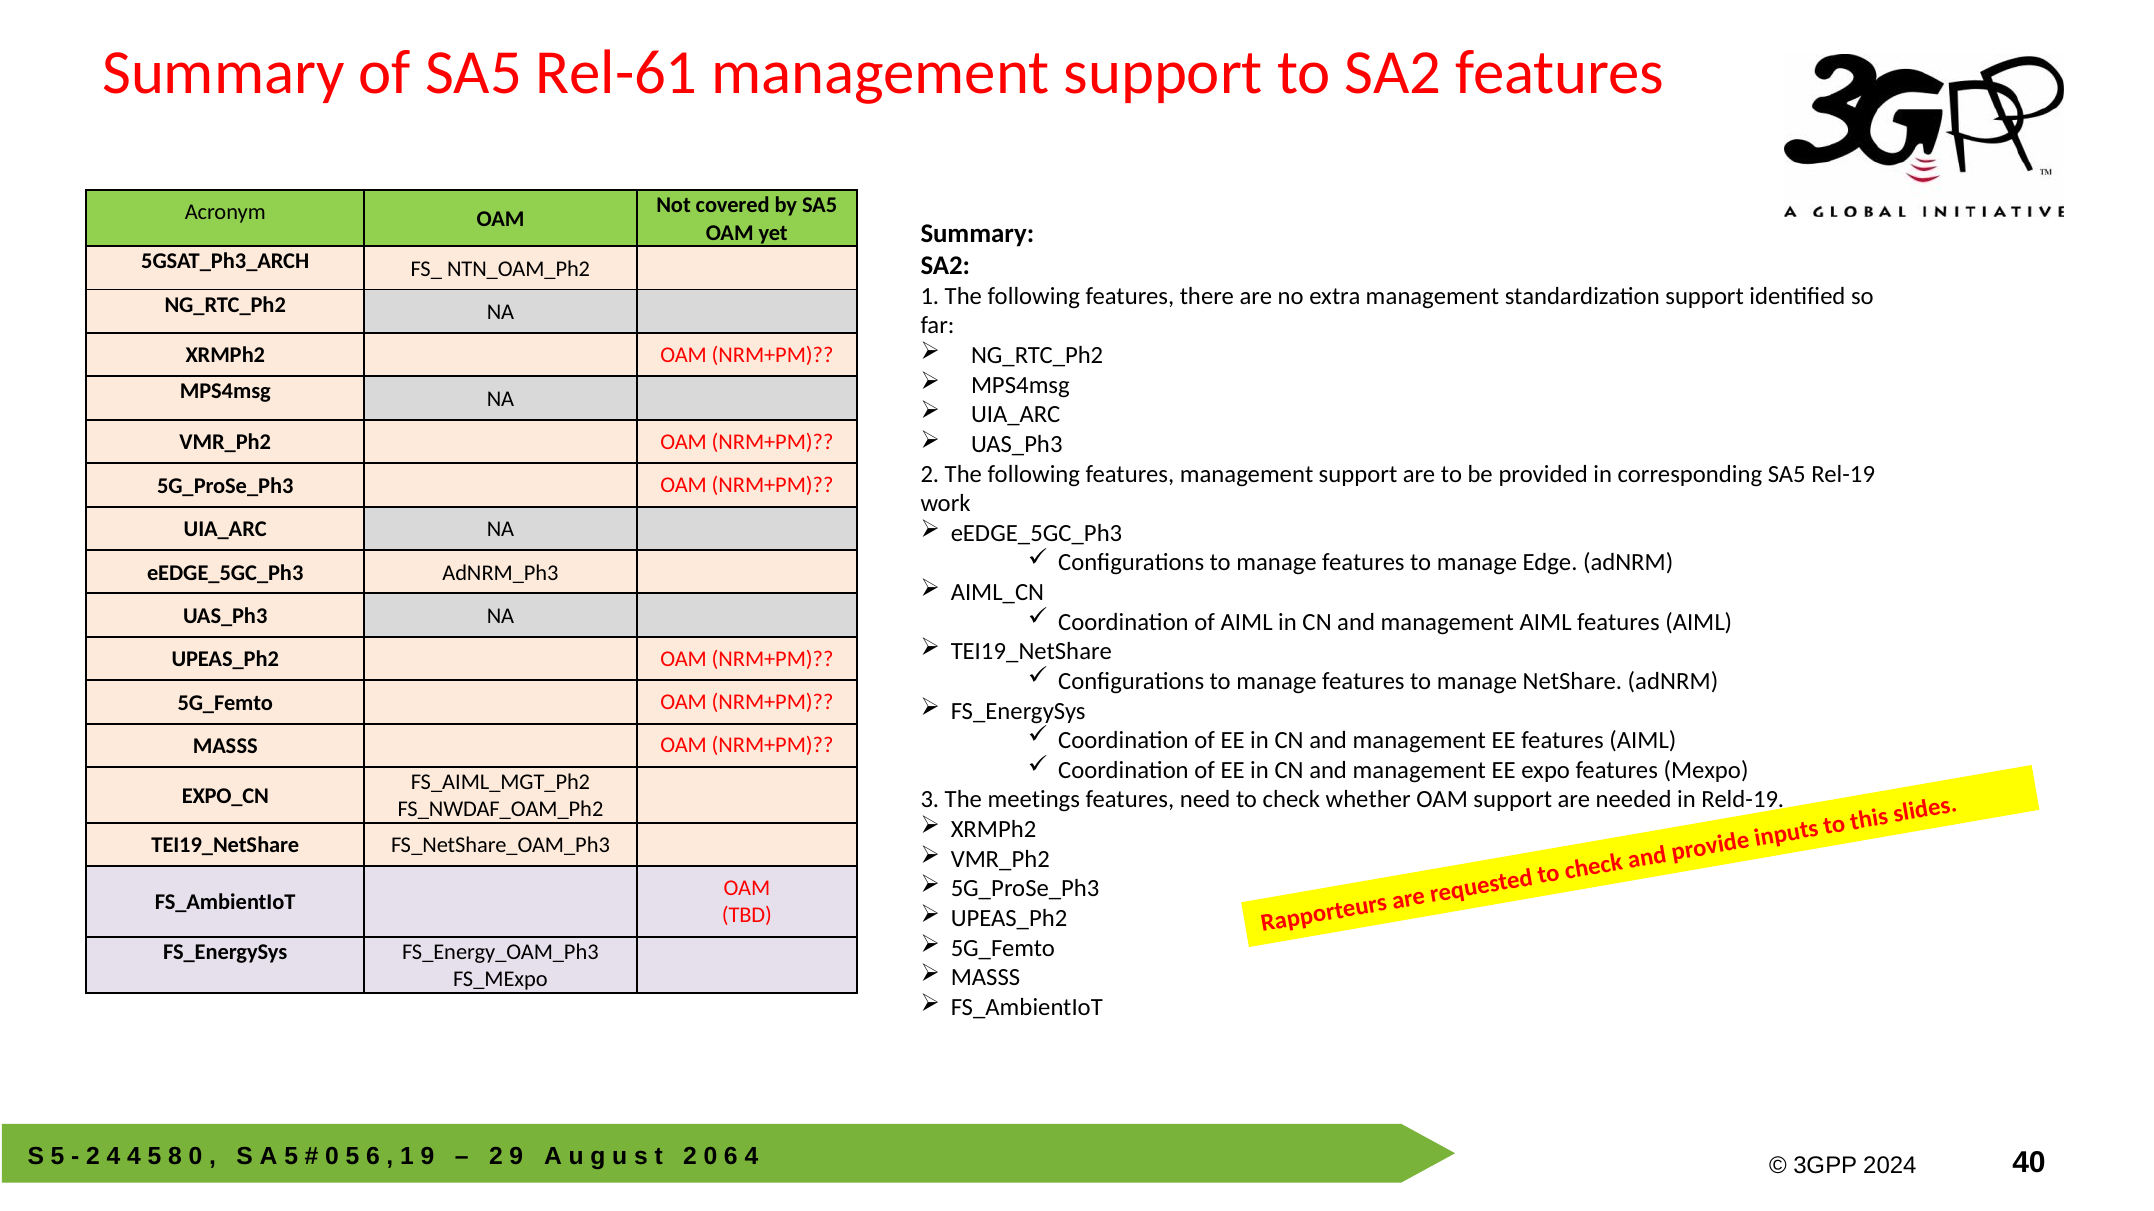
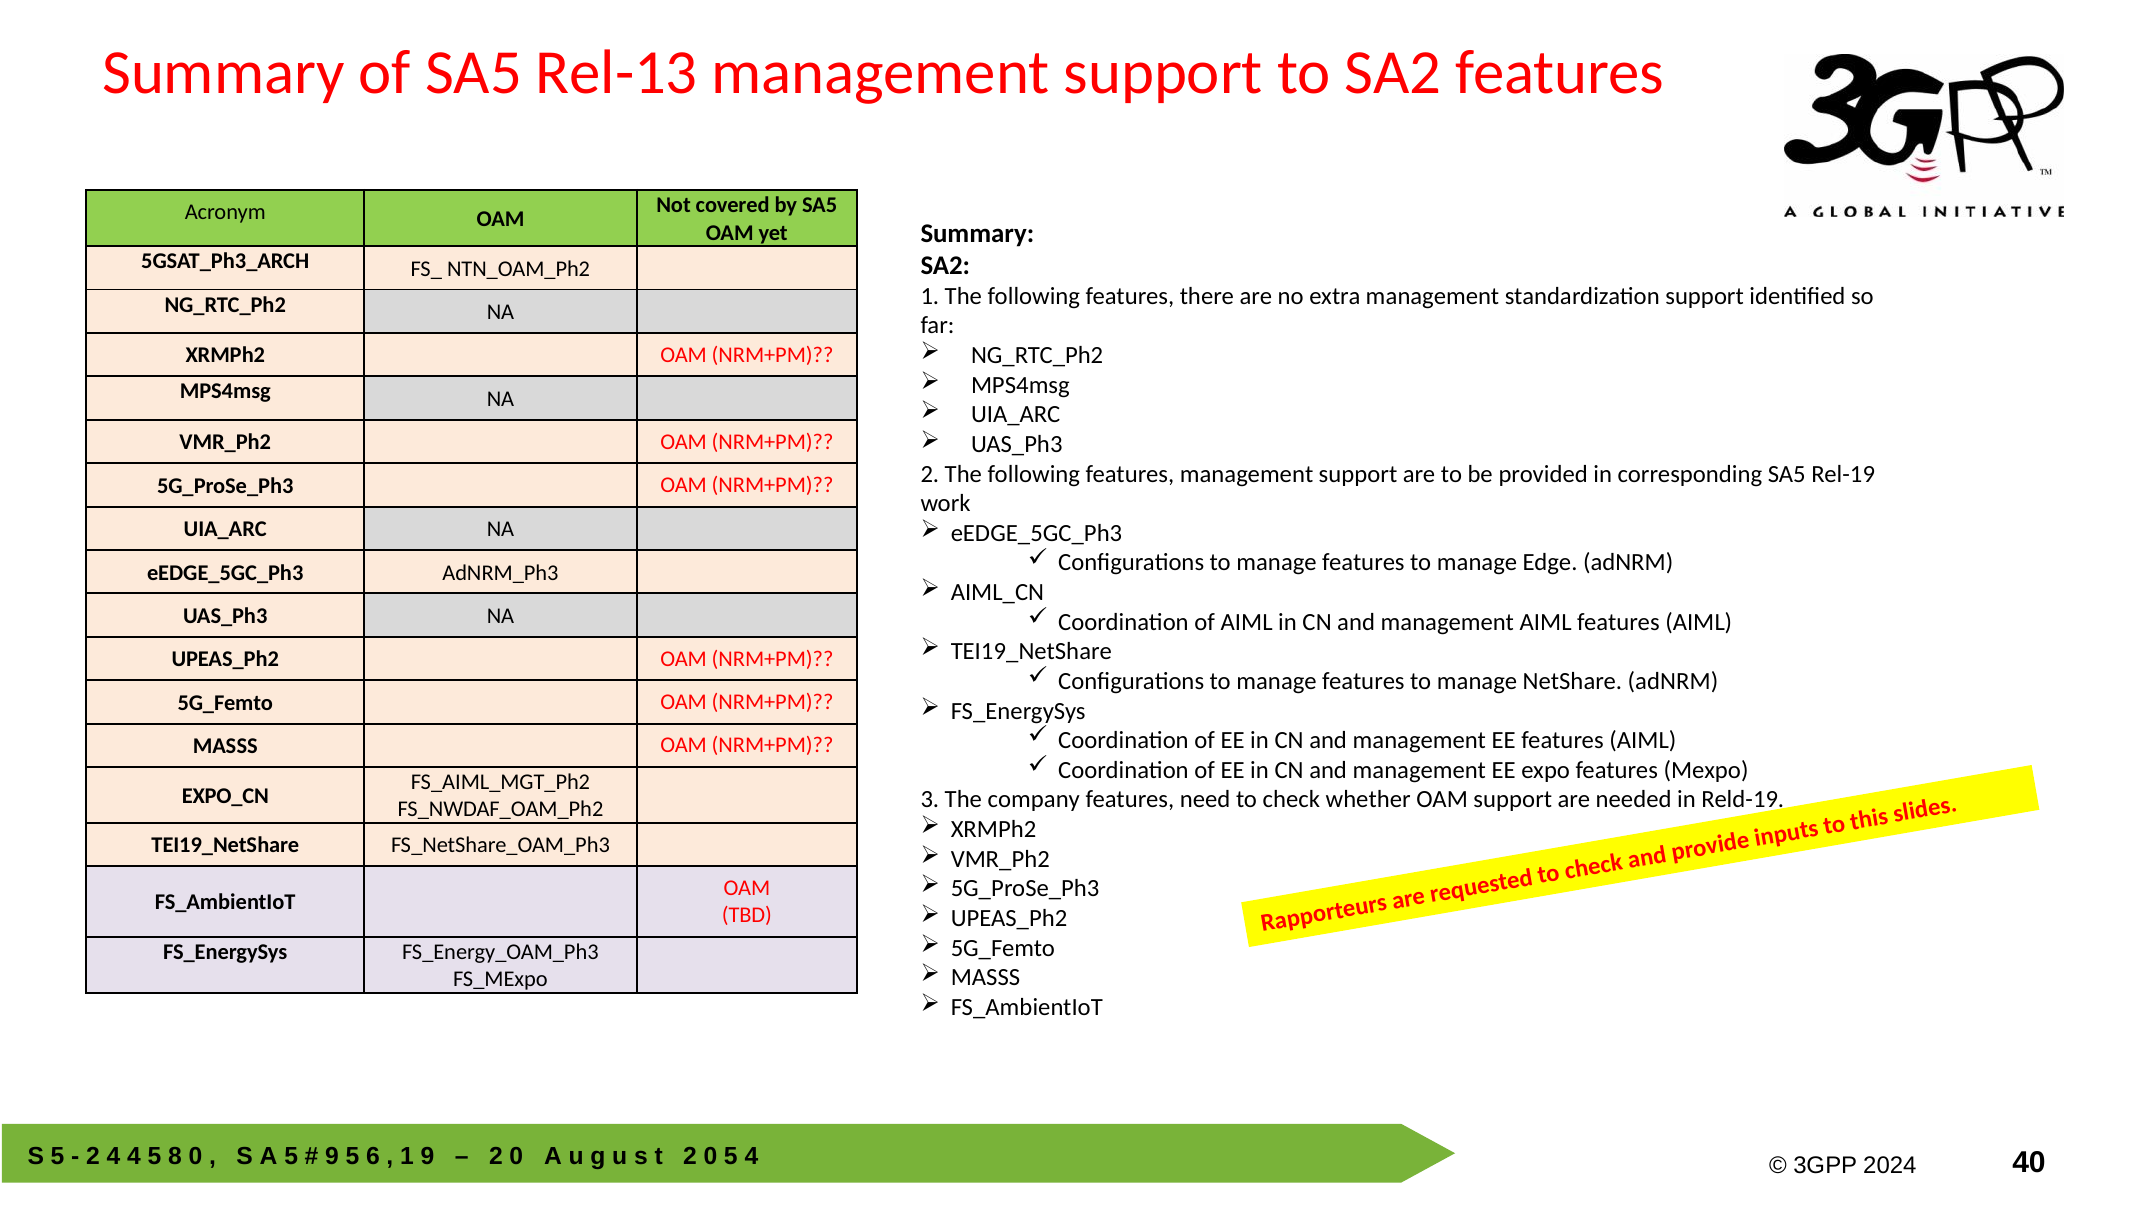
Rel-61: Rel-61 -> Rel-13 (617, 73)
meetings: meetings -> company (1034, 800)
0: 0 -> 9 (332, 1157)
9: 9 -> 0 (516, 1157)
6: 6 -> 5 (731, 1157)
